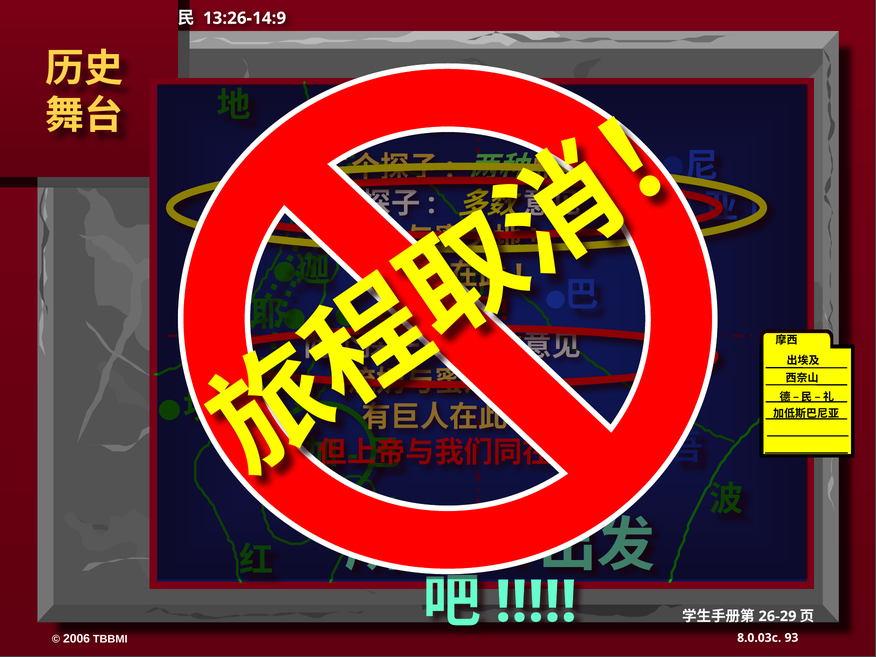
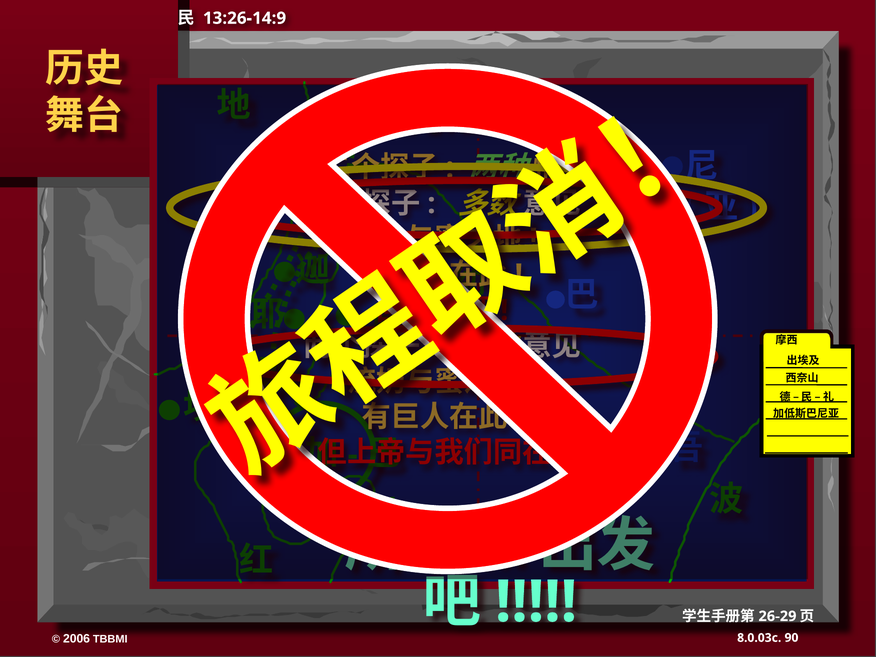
93: 93 -> 90 (791, 638)
